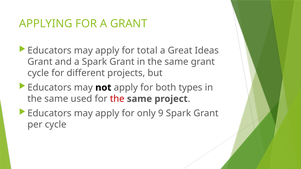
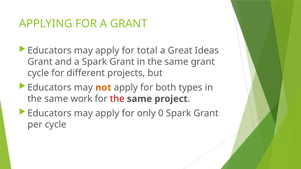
not colour: black -> orange (103, 88)
used: used -> work (82, 99)
9: 9 -> 0 (161, 113)
